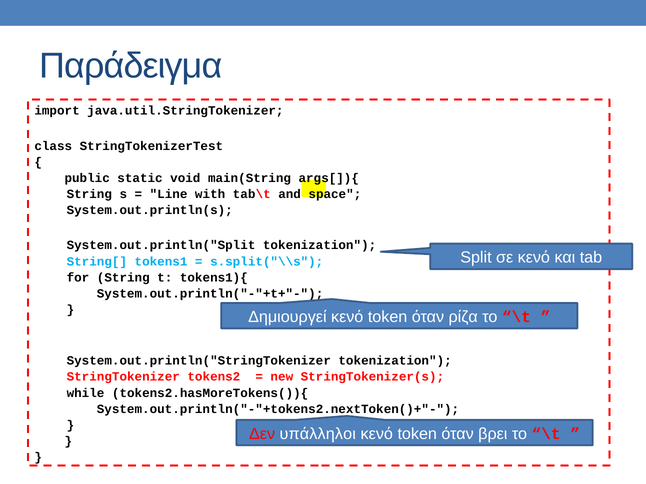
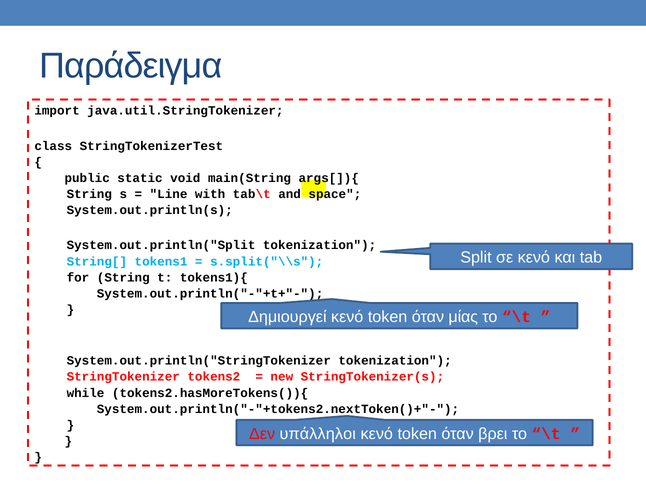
ρίζα: ρίζα -> μίας (463, 317)
